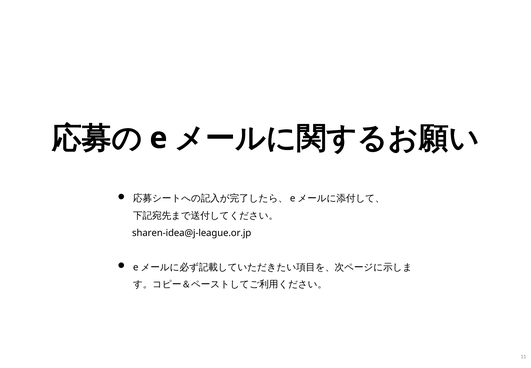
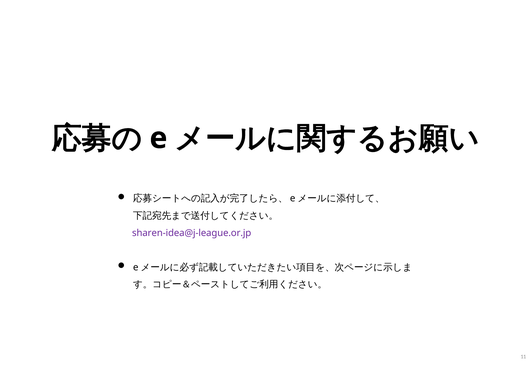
sharen-idea@j-league.or.jp colour: black -> purple (192, 233)
